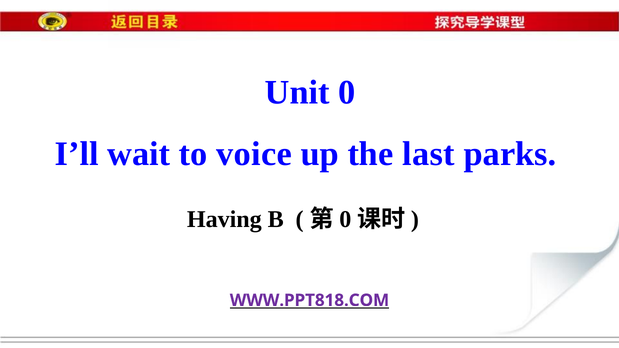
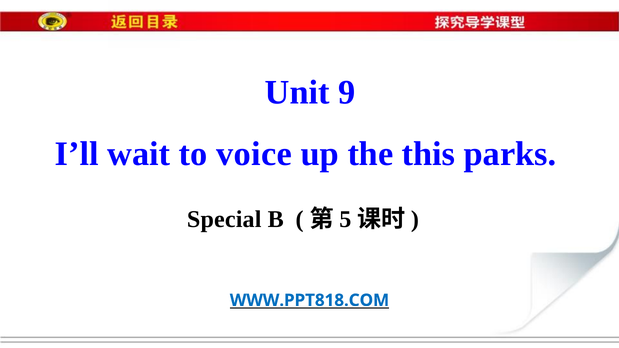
Unit 0: 0 -> 9 (347, 92)
last: last -> this (429, 154)
Having: Having -> Special (224, 219)
0: 0 -> 5 (345, 219)
WWW.PPT818.COM colour: purple -> blue (310, 300)
